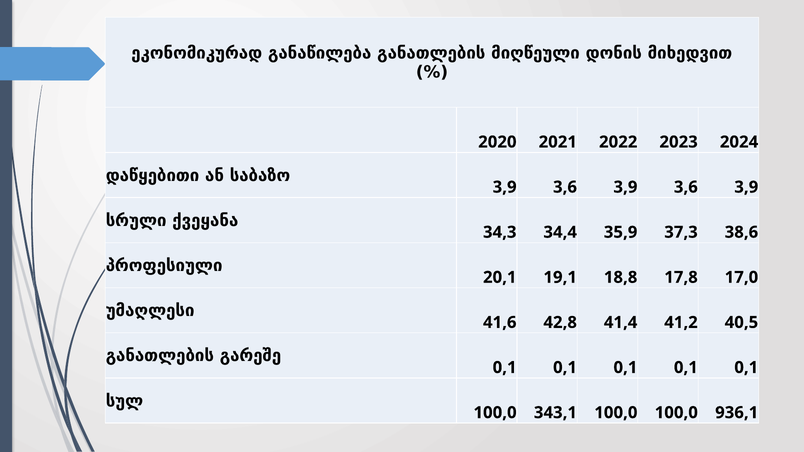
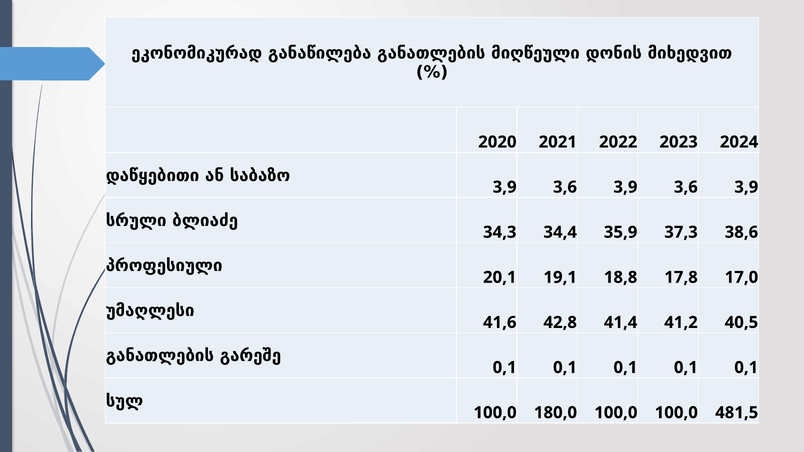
ქვეყანა: ქვეყანა -> ბლიაძე (205, 221)
343,1: 343,1 -> 180,0 (555, 413)
936,1: 936,1 -> 481,5 (737, 413)
